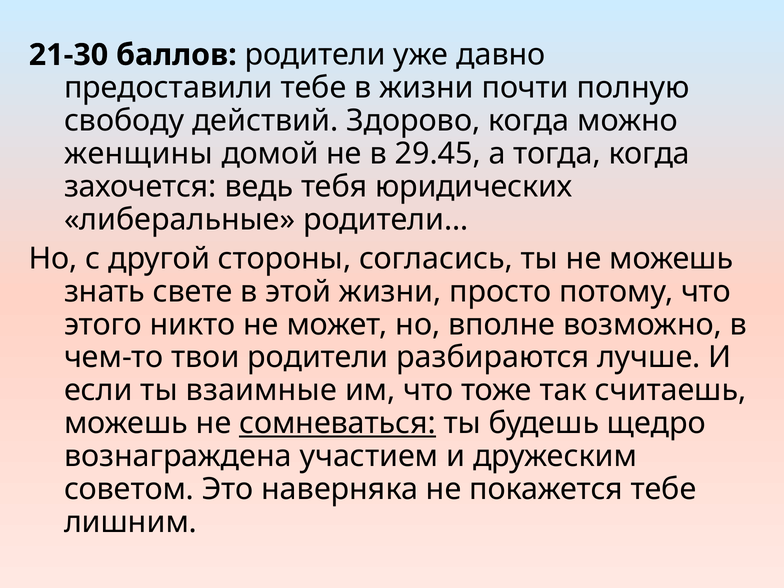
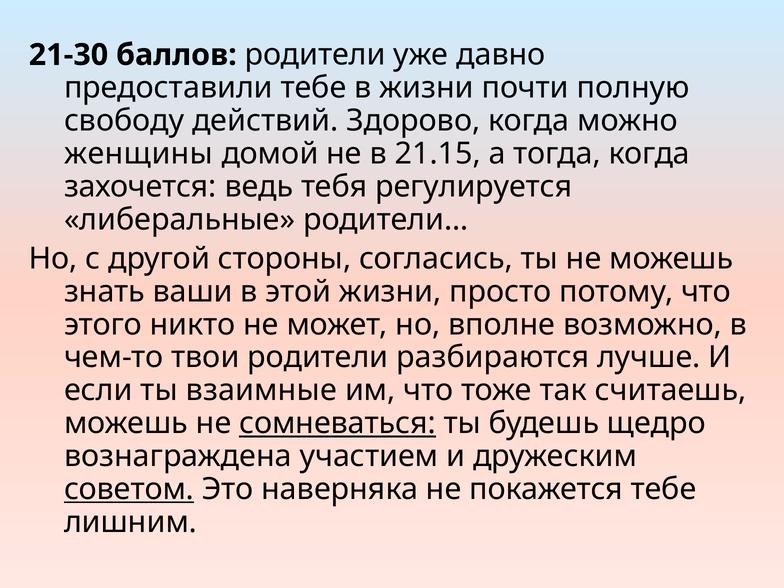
29.45: 29.45 -> 21.15 (438, 154)
юридических: юридических -> регулируется (474, 187)
свете: свете -> ваши (193, 292)
советом underline: none -> present (129, 489)
